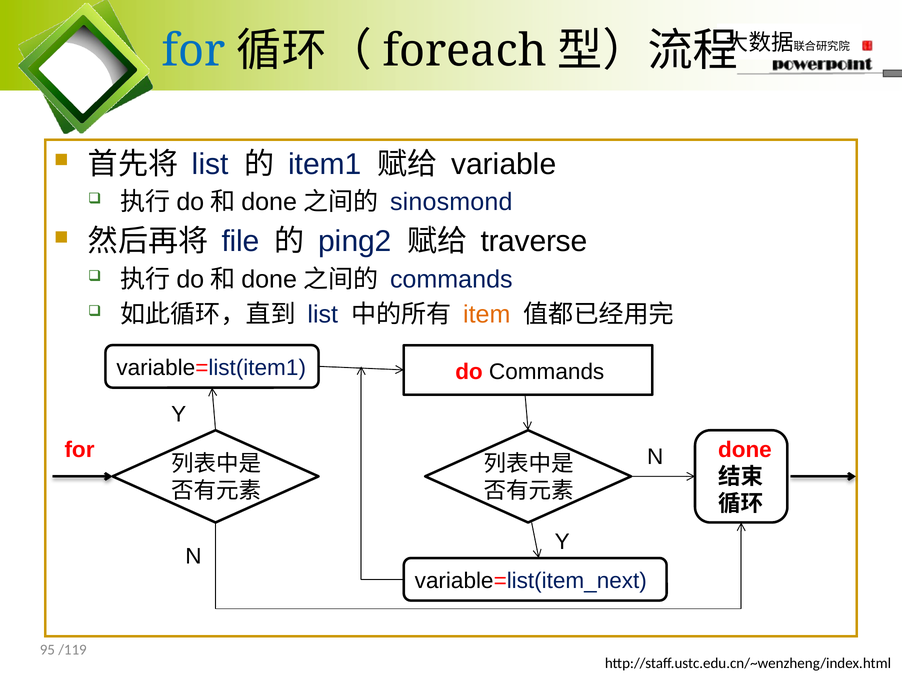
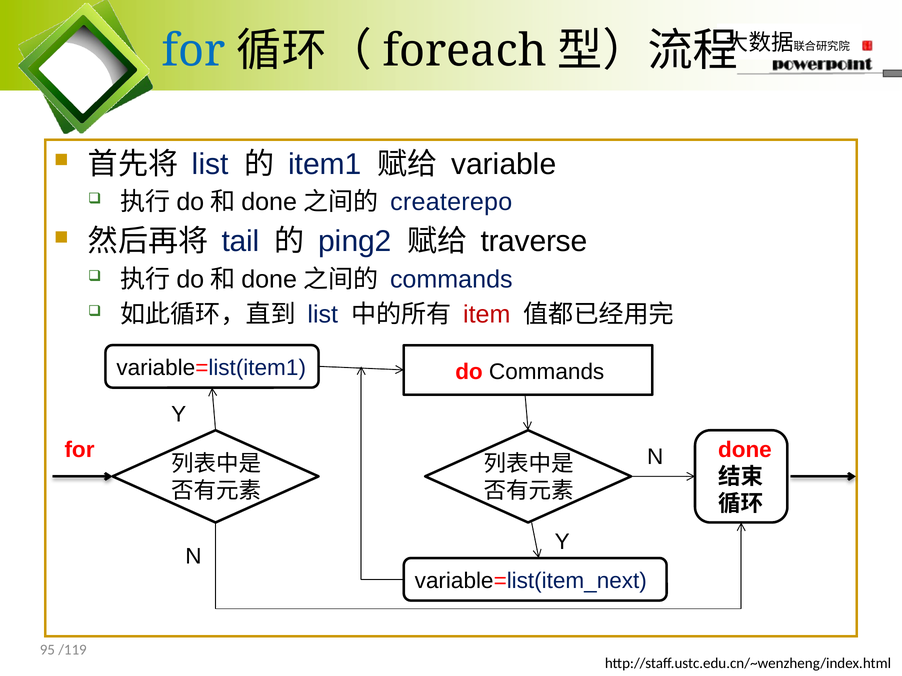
sinosmond: sinosmond -> createrepo (451, 202)
file: file -> tail (241, 242)
item colour: orange -> red (487, 315)
